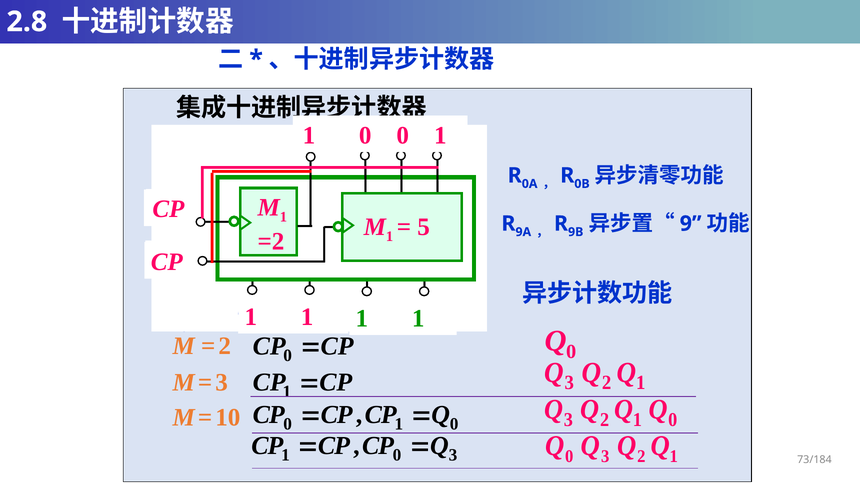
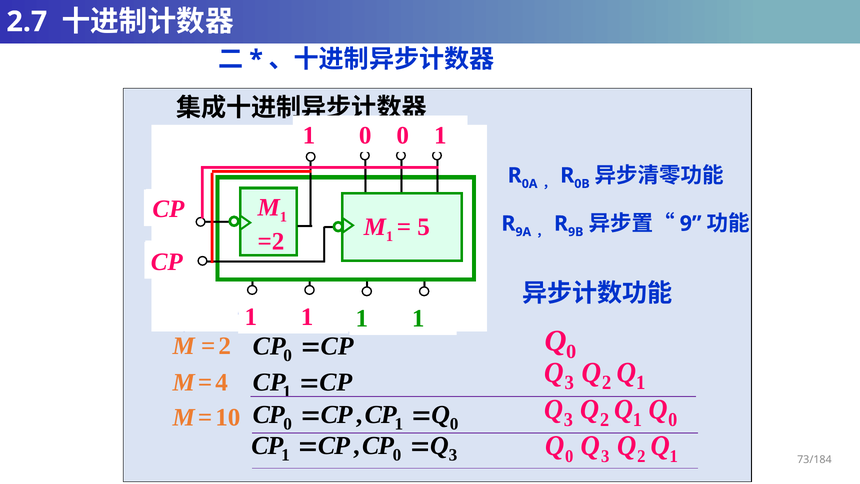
2.8: 2.8 -> 2.7 (27, 22)
3: 3 -> 4 (222, 382)
